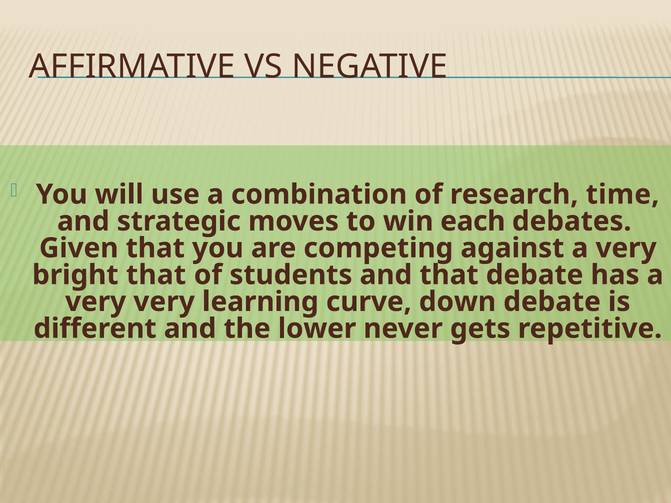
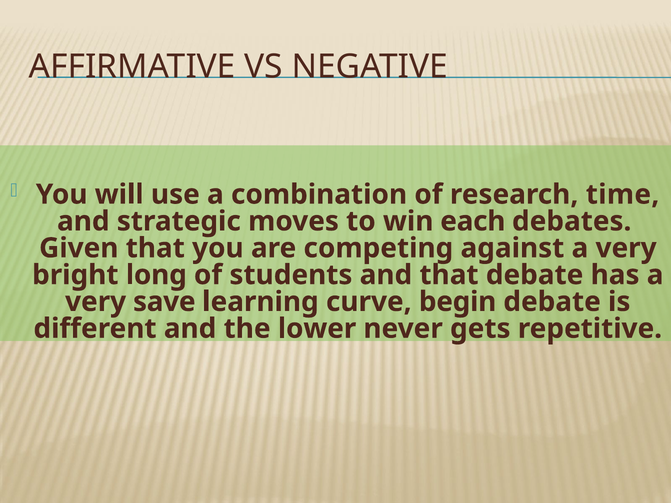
bright that: that -> long (156, 275)
very very: very -> save (164, 302)
down: down -> begin (458, 302)
